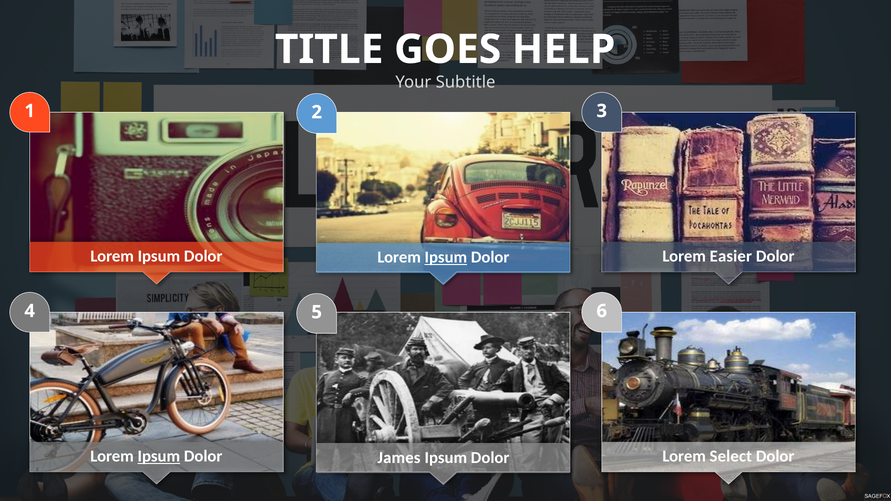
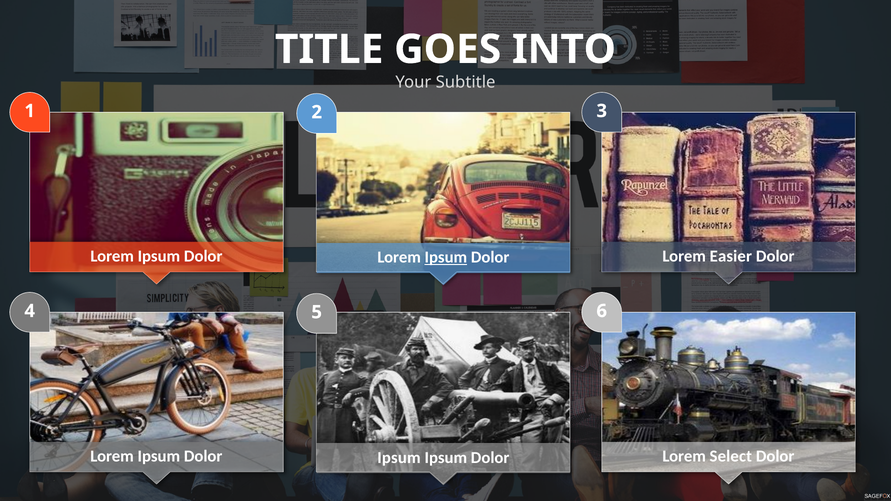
HELP: HELP -> INTO (564, 49)
Ipsum underline: present -> none (159, 456)
James: James -> Ipsum (399, 458)
